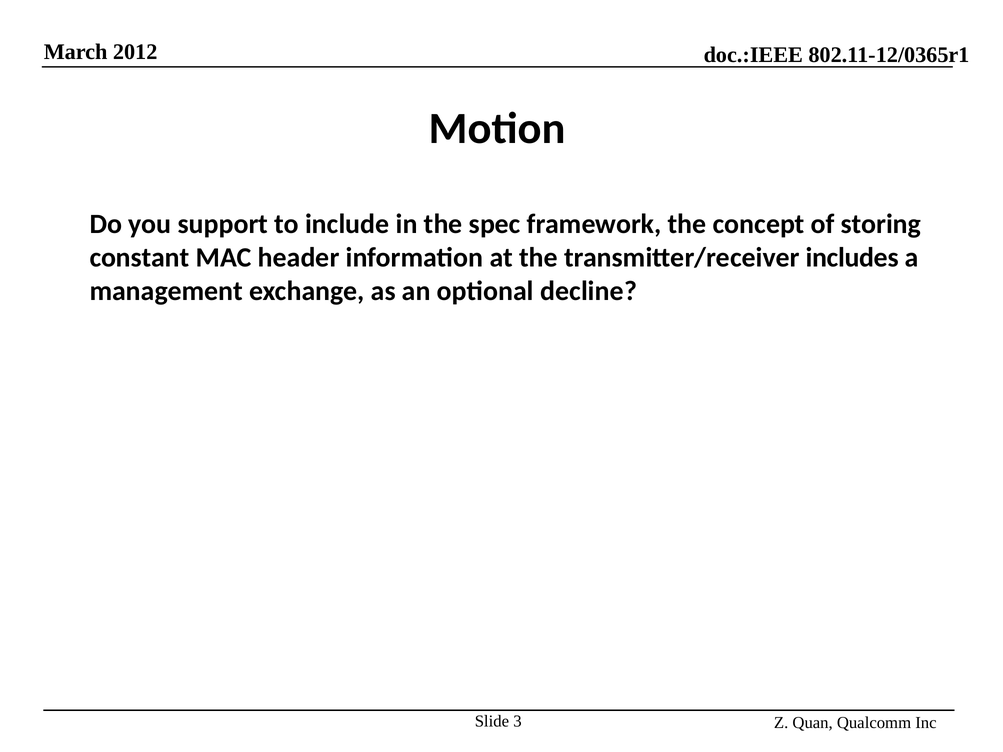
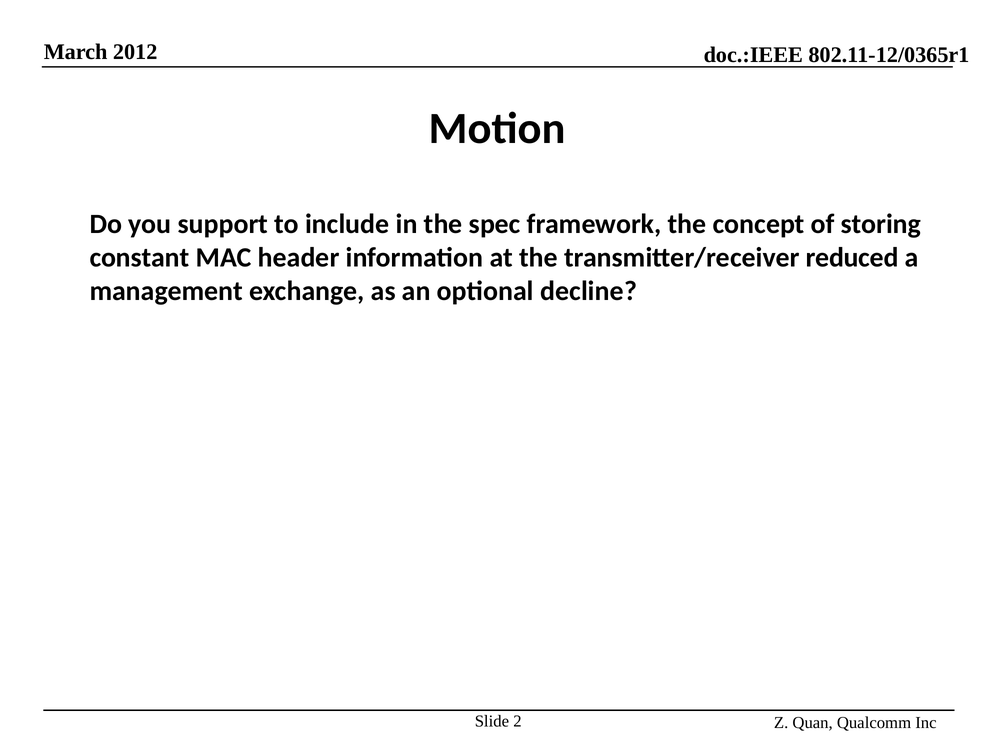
includes: includes -> reduced (852, 258)
3: 3 -> 2 (517, 721)
